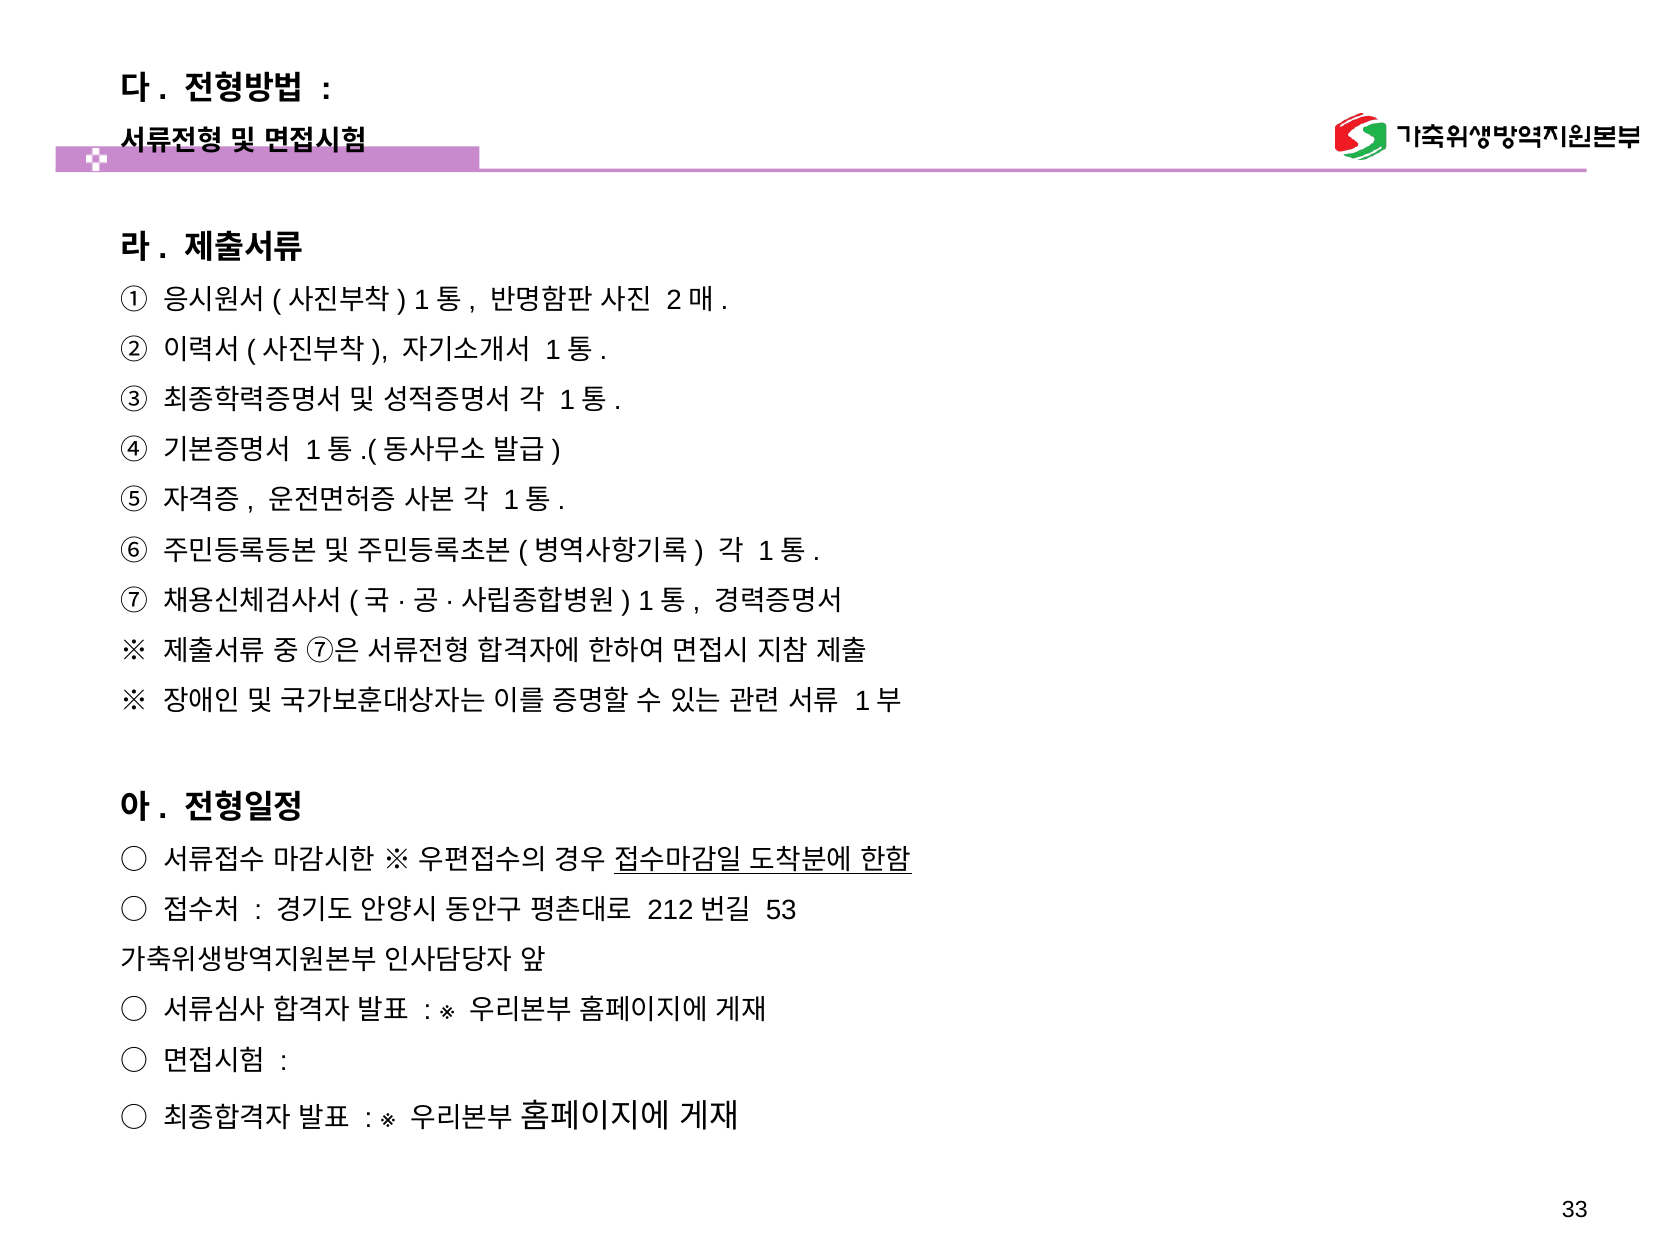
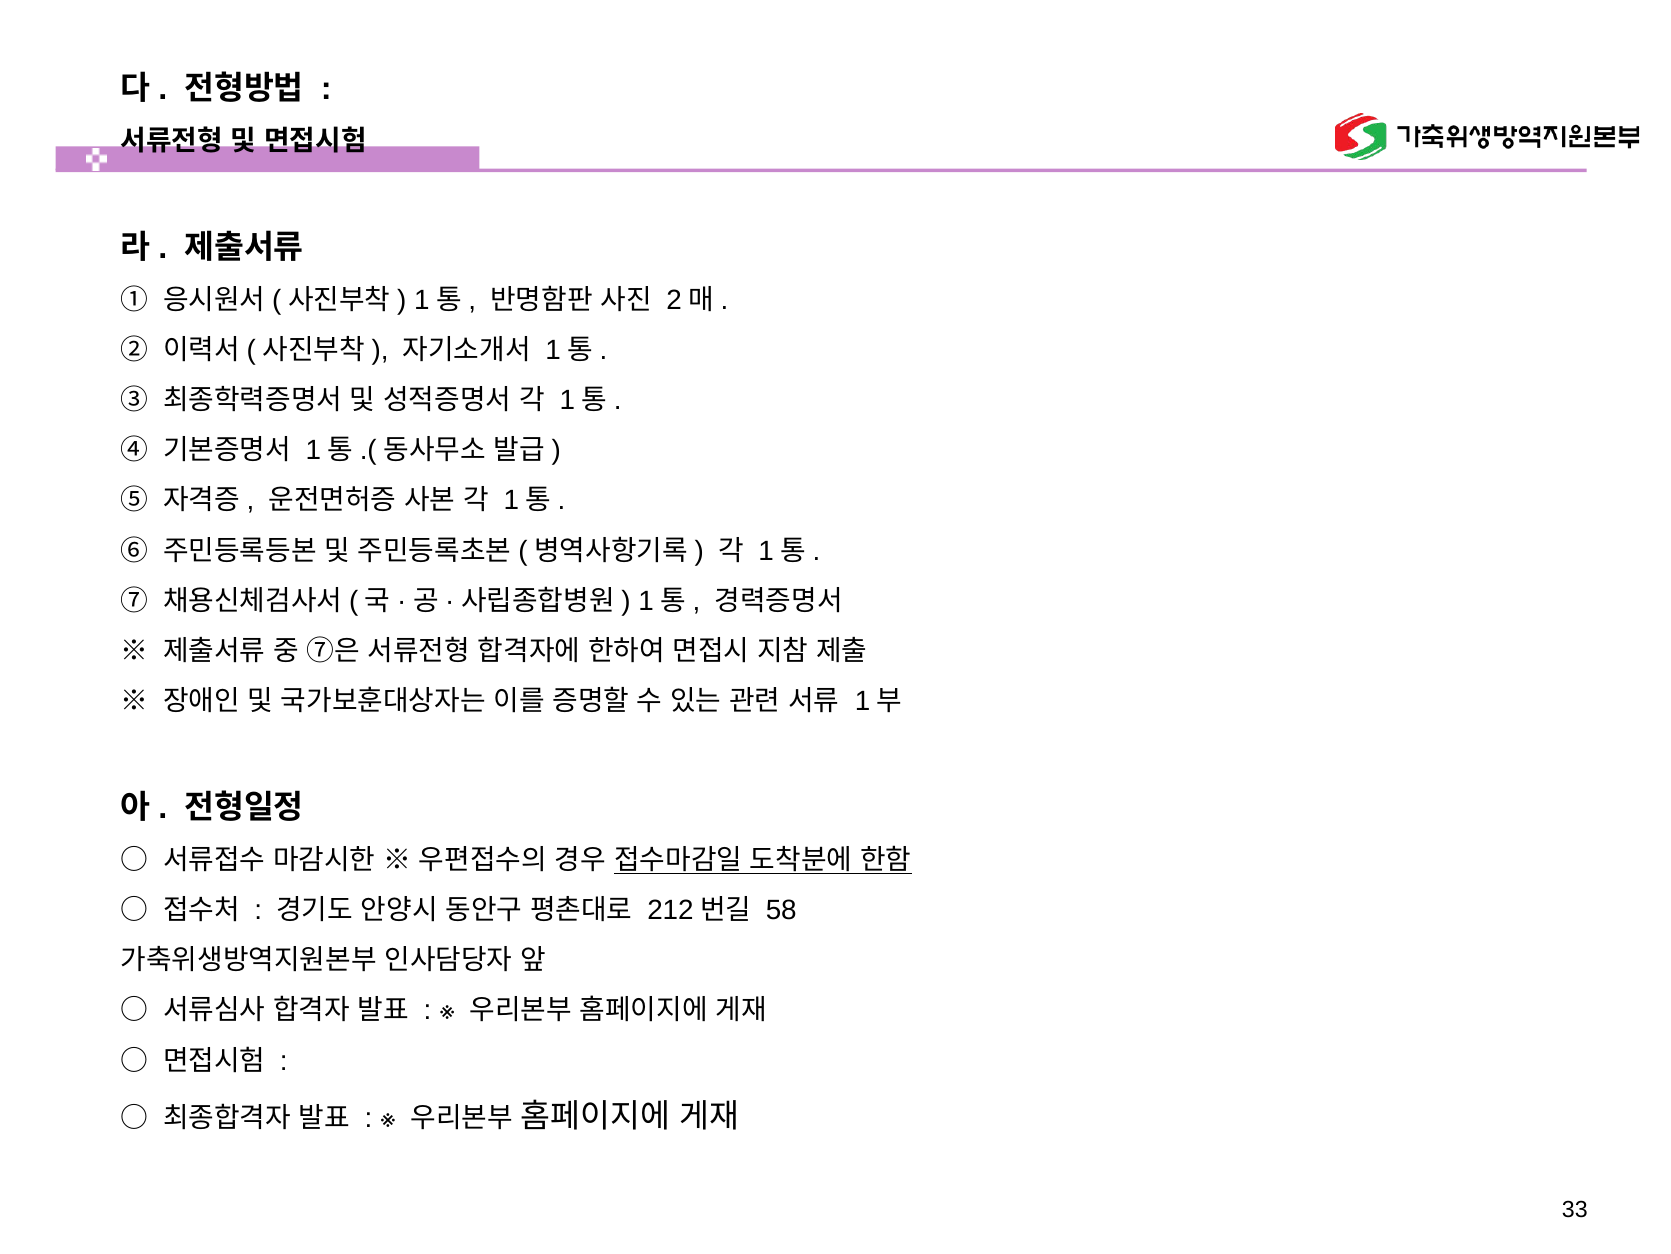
53: 53 -> 58 (781, 910)
